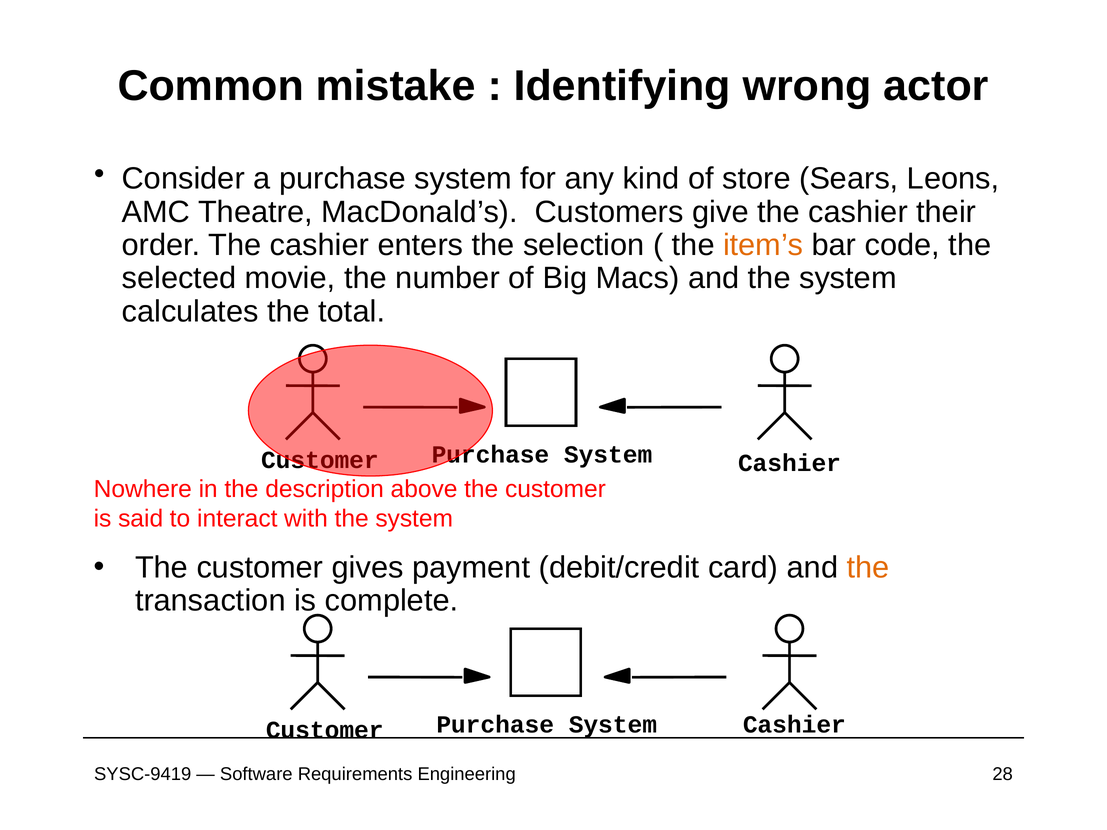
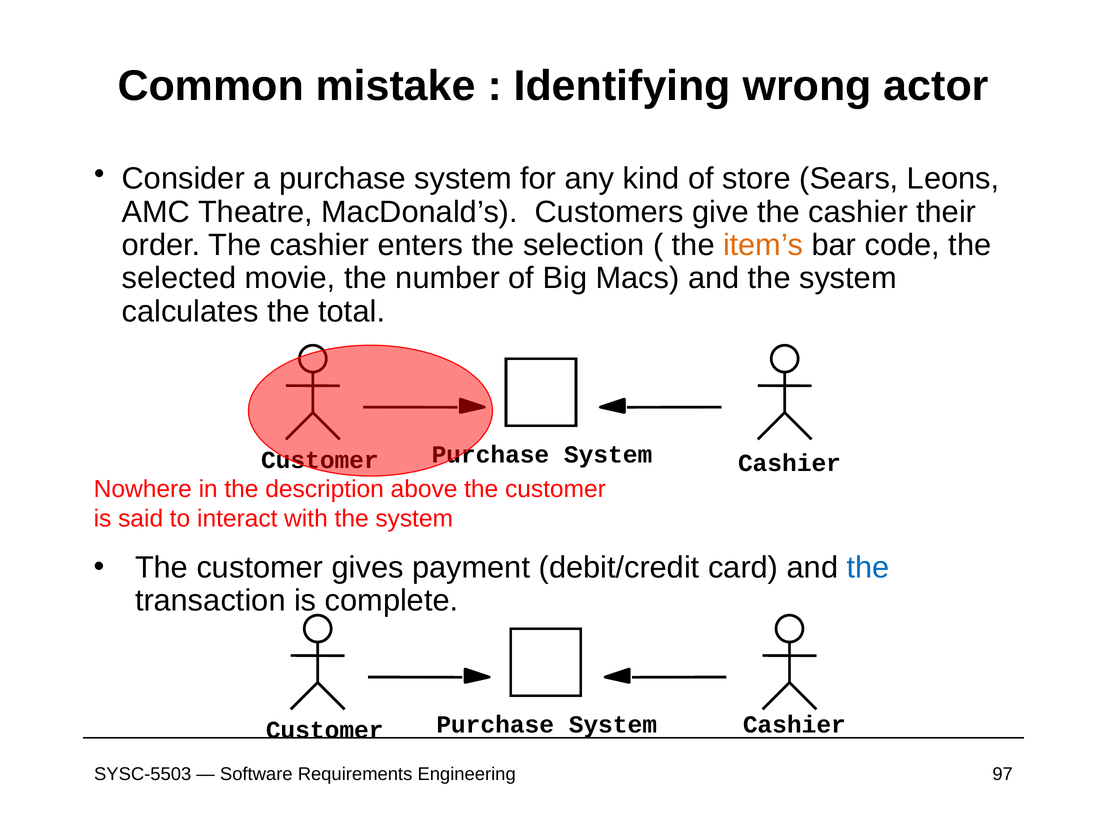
the colour: orange -> blue (868, 568)
SYSC-9419: SYSC-9419 -> SYSC-5503 (143, 774)
28: 28 -> 97 (1003, 774)
